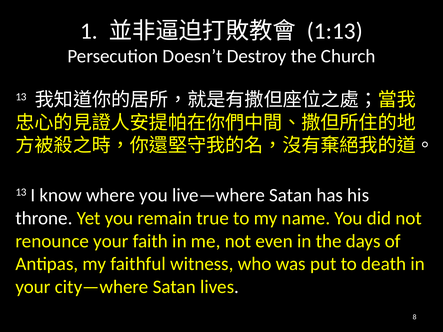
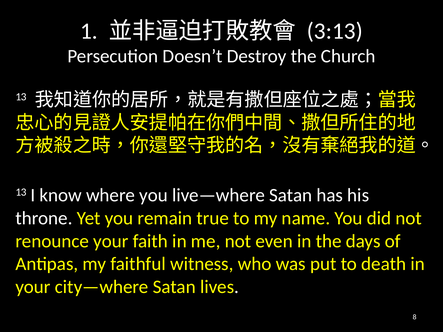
1:13: 1:13 -> 3:13 (335, 31)
